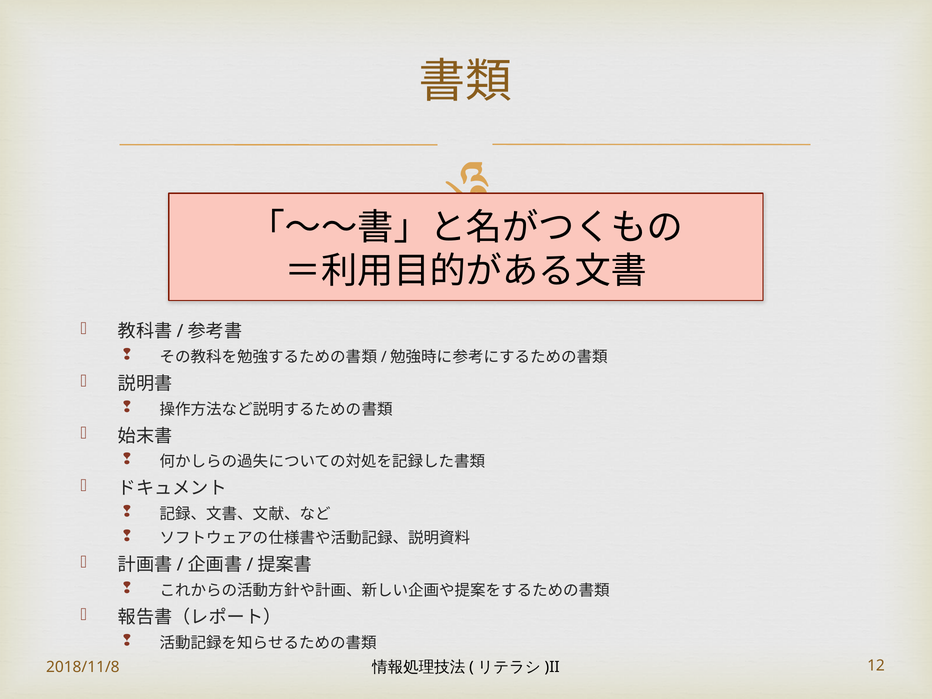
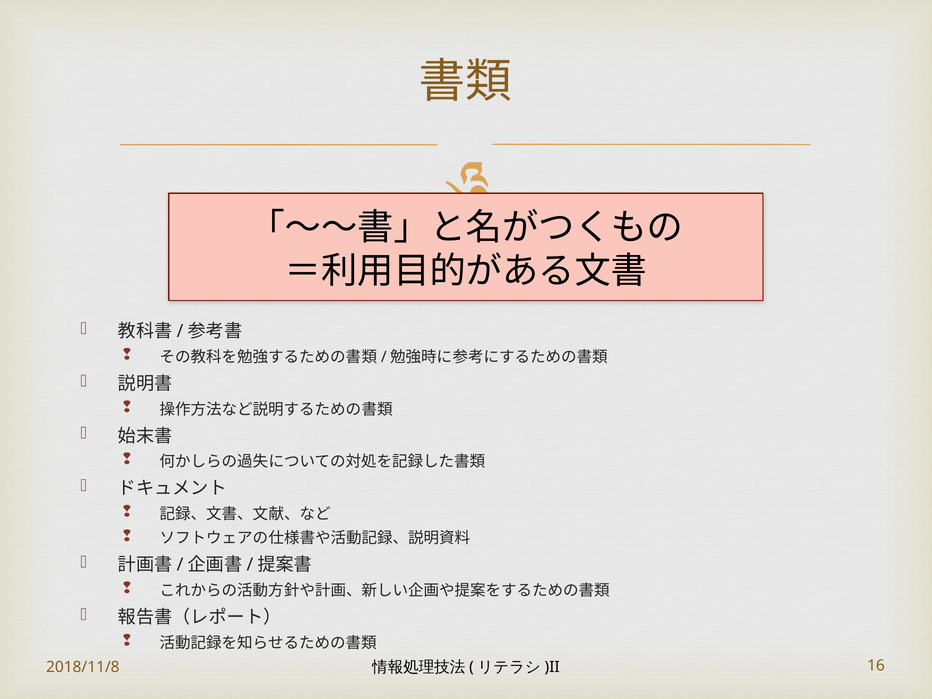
12: 12 -> 16 (876, 666)
